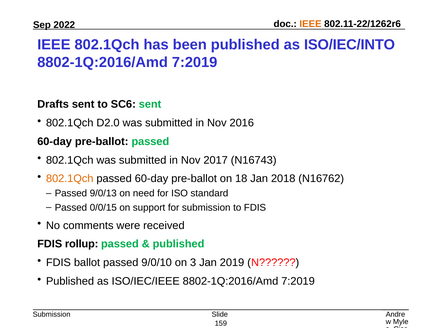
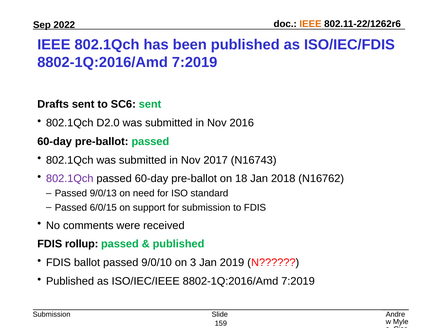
ISO/IEC/INTO: ISO/IEC/INTO -> ISO/IEC/FDIS (349, 45)
802.1Qch colour: orange -> purple (70, 179)
0/0/15: 0/0/15 -> 6/0/15 (103, 208)
